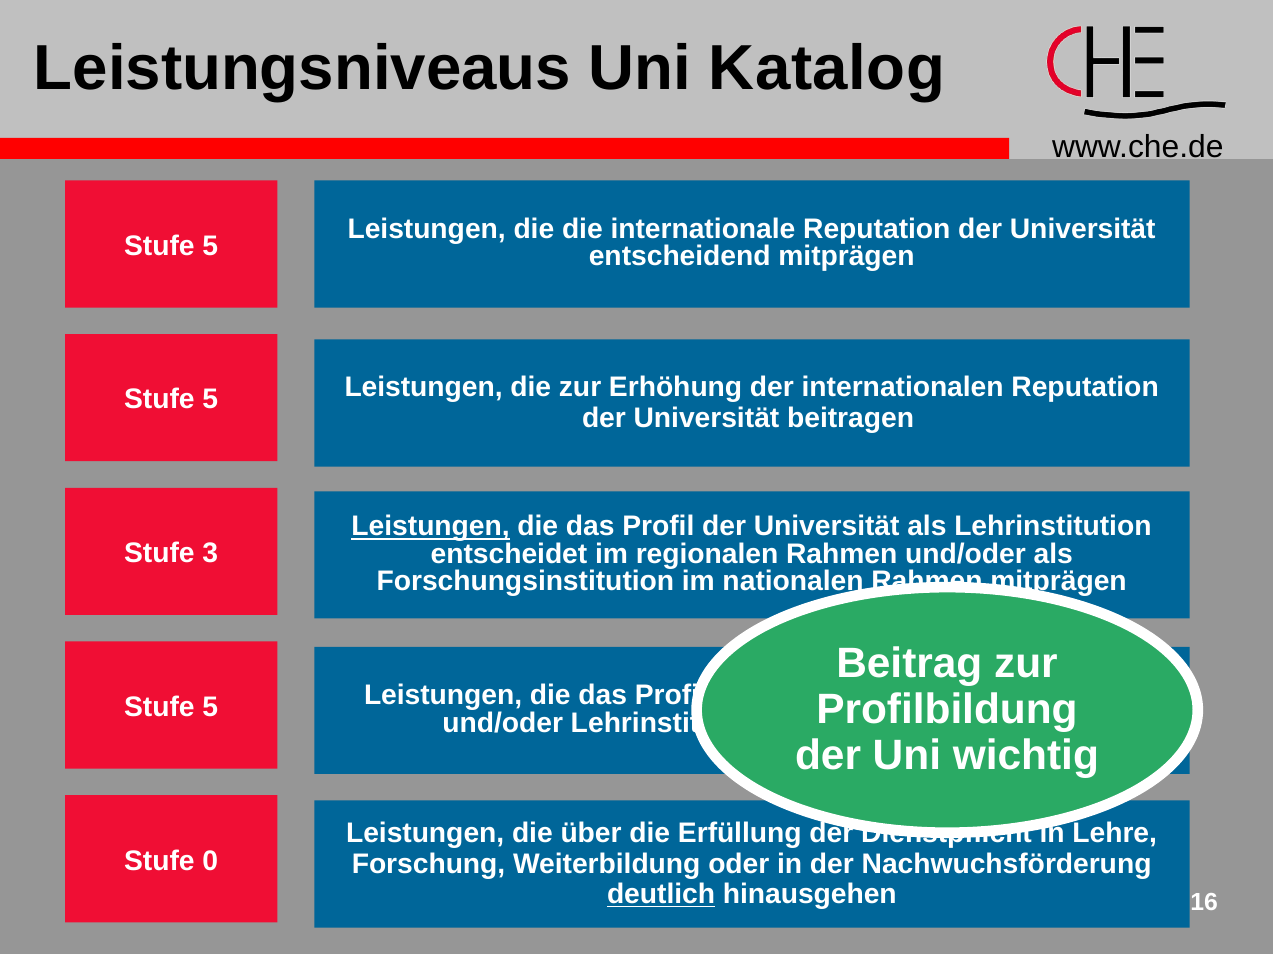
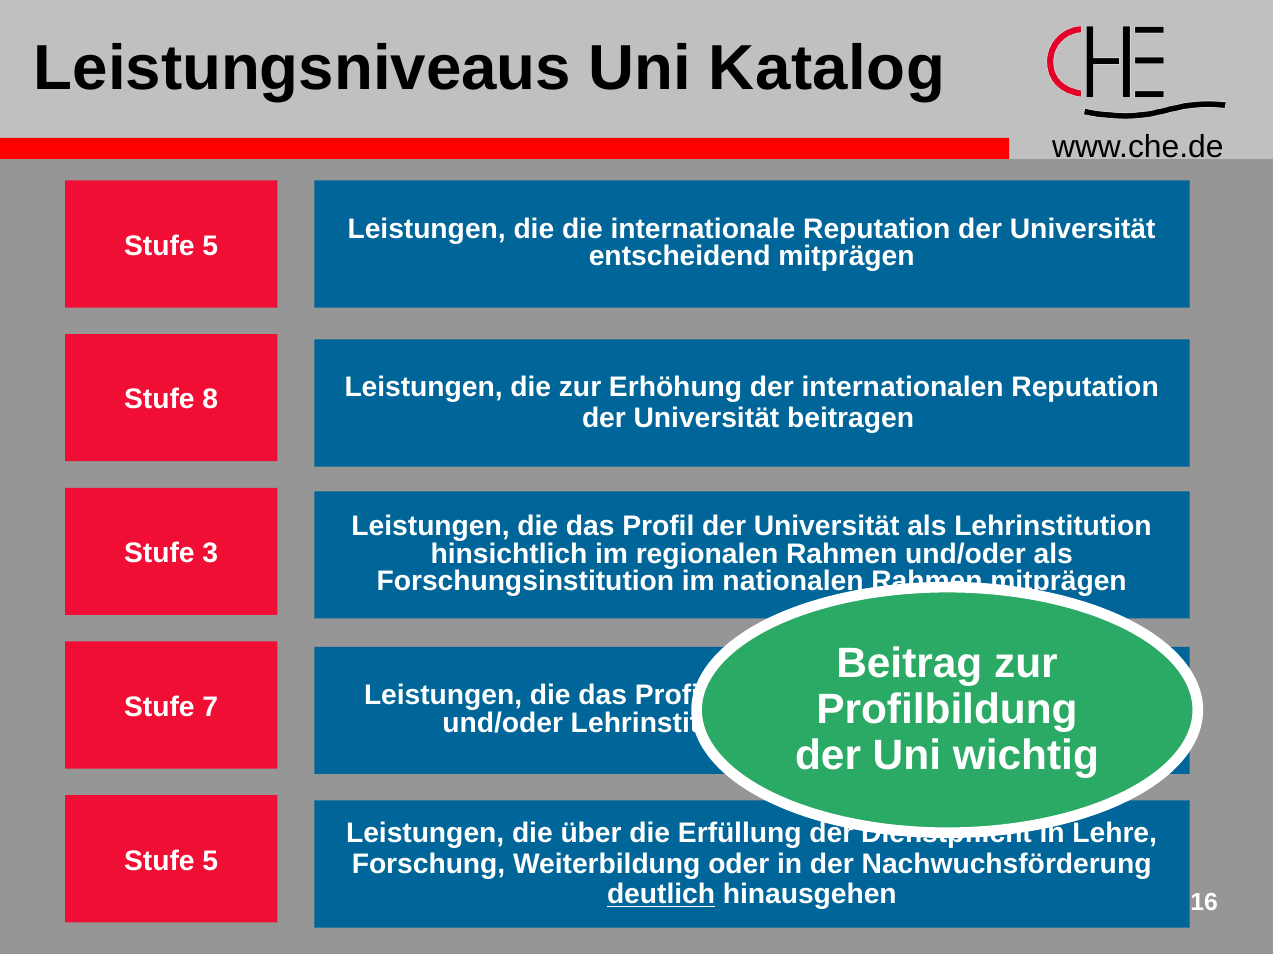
5: 5 -> 8 (210, 400)
Leistungen underline: present -> none (431, 527)
entscheidet: entscheidet -> hinsichtlich (509, 554)
5: 5 -> 7 (210, 708)
0: 0 -> 5 (210, 861)
